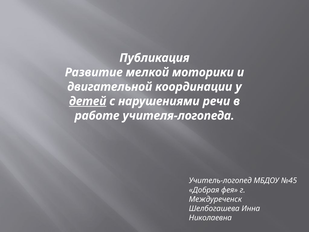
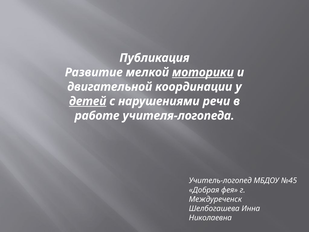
моторики underline: none -> present (203, 72)
